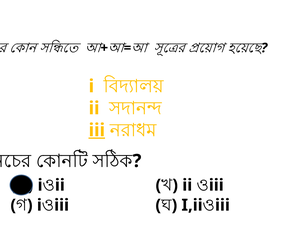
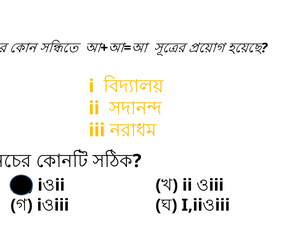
iii underline: present -> none (97, 130)
